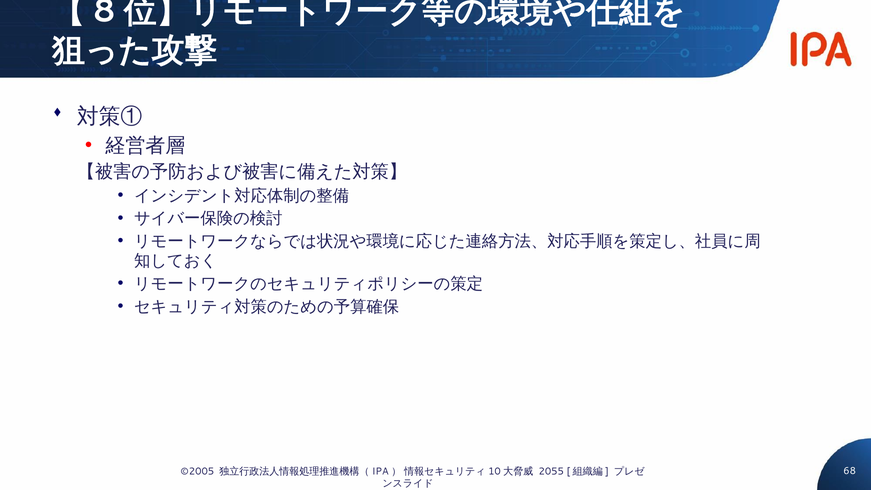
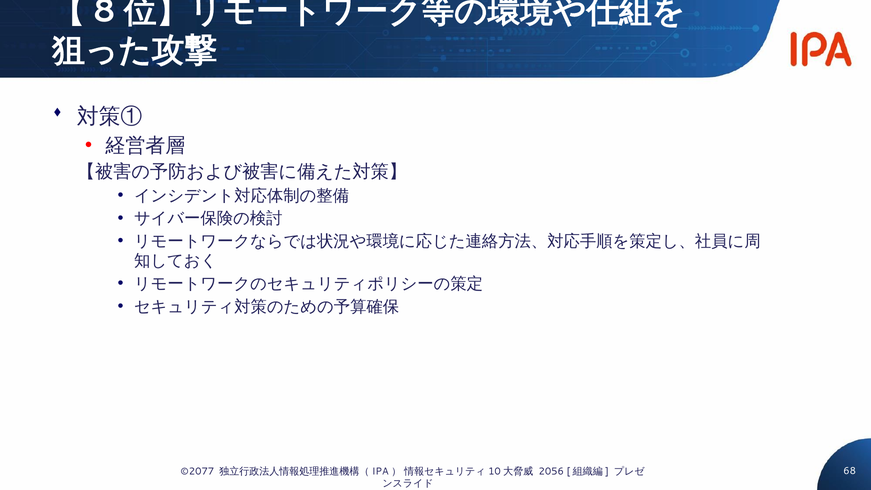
©2005: ©2005 -> ©2077 (197, 471)
2055: 2055 -> 2056 (551, 471)
